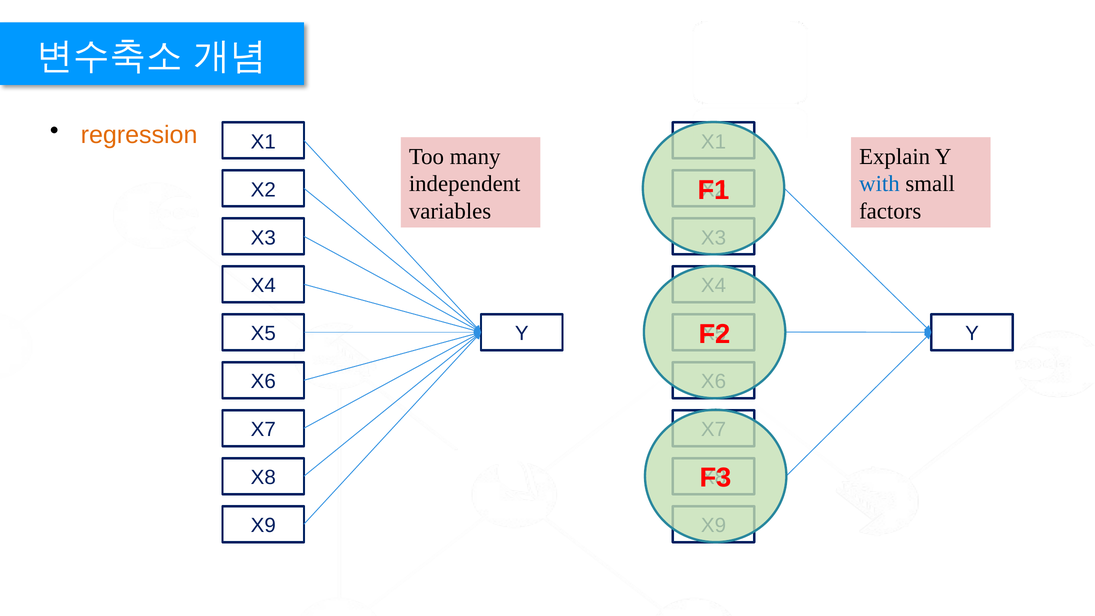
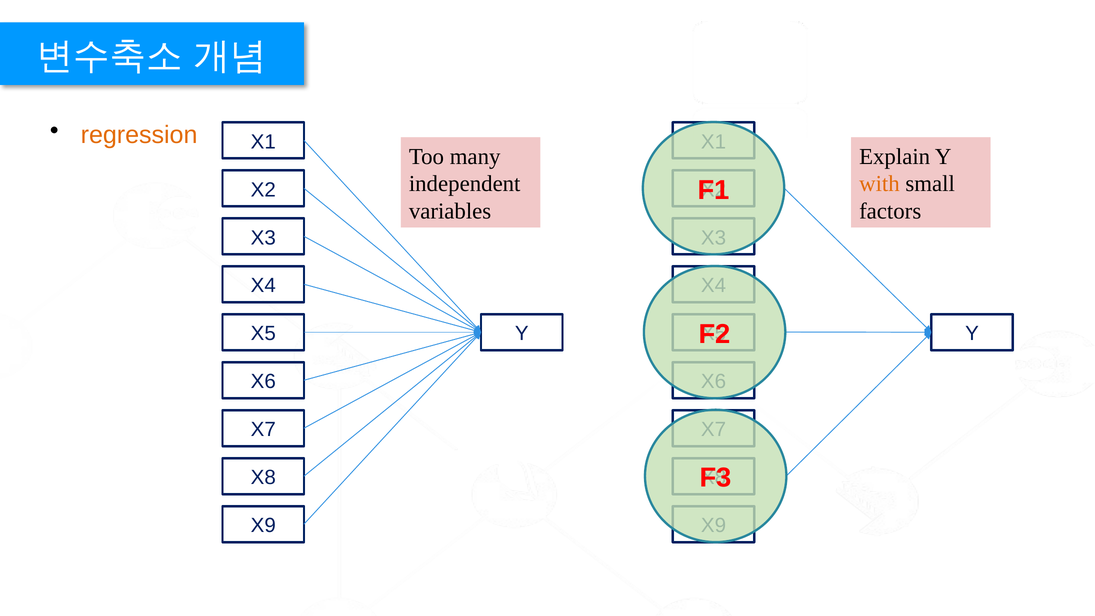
with colour: blue -> orange (879, 184)
